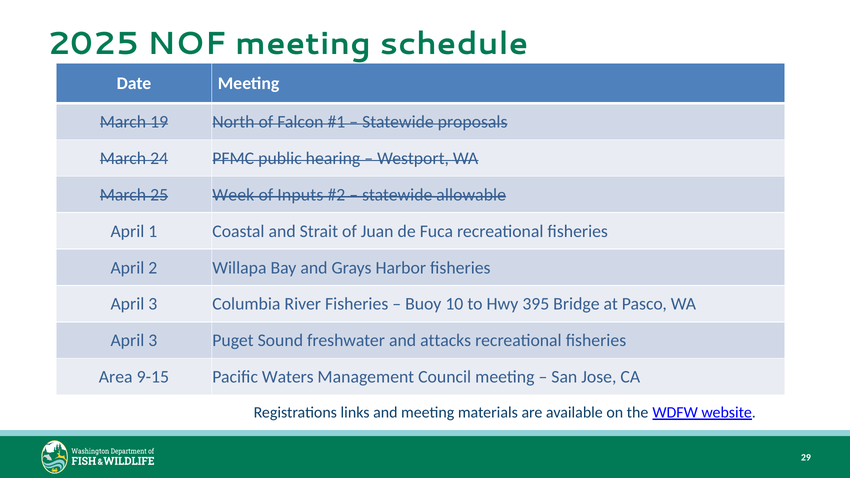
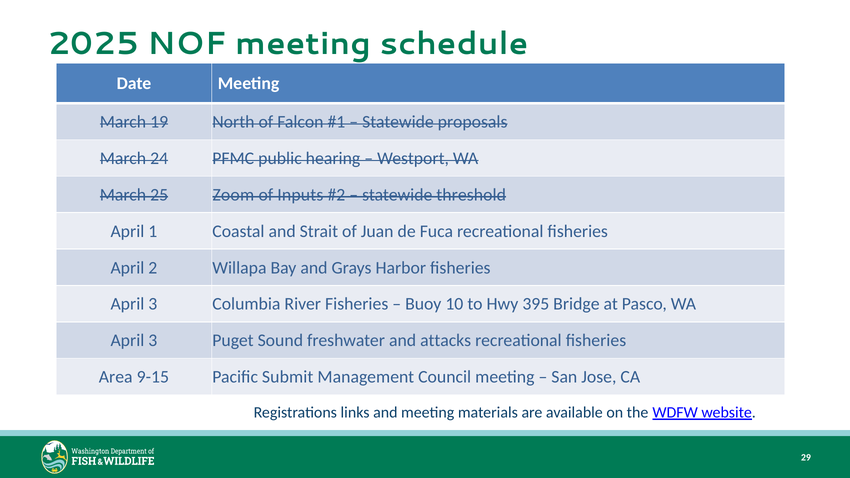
Week: Week -> Zoom (233, 195)
allowable: allowable -> threshold (471, 195)
Waters: Waters -> Submit (288, 377)
